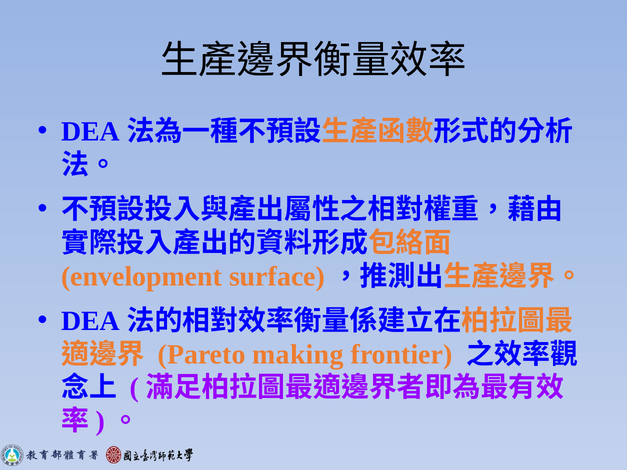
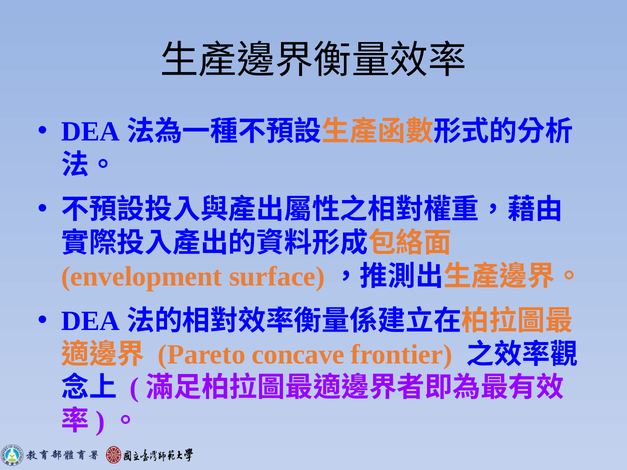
making: making -> concave (298, 355)
